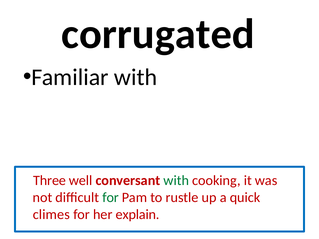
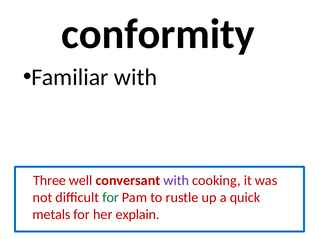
corrugated: corrugated -> conformity (158, 34)
with colour: green -> purple (176, 181)
climes: climes -> metals (51, 215)
